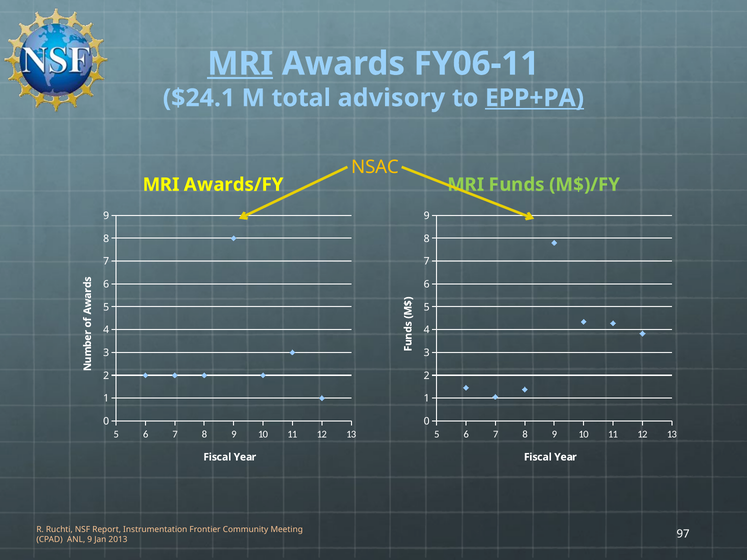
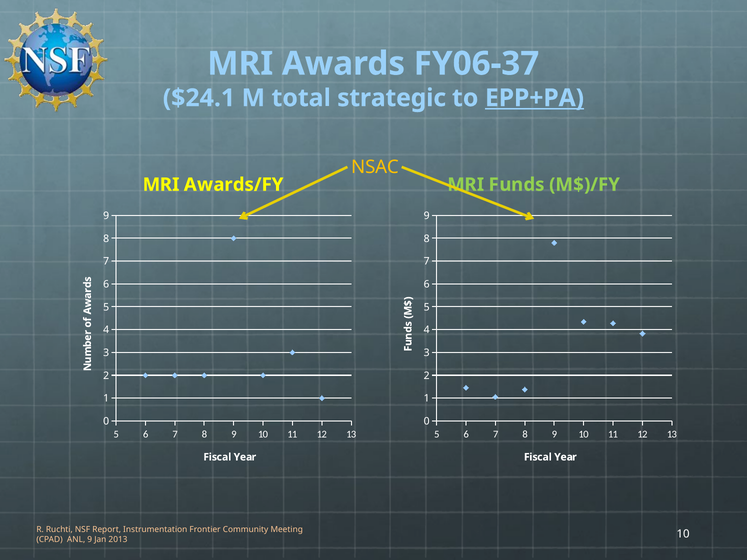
MRI underline: present -> none (240, 64)
FY06-11: FY06-11 -> FY06-37 (476, 64)
advisory: advisory -> strategic (392, 98)
2013 97: 97 -> 10 (683, 534)
